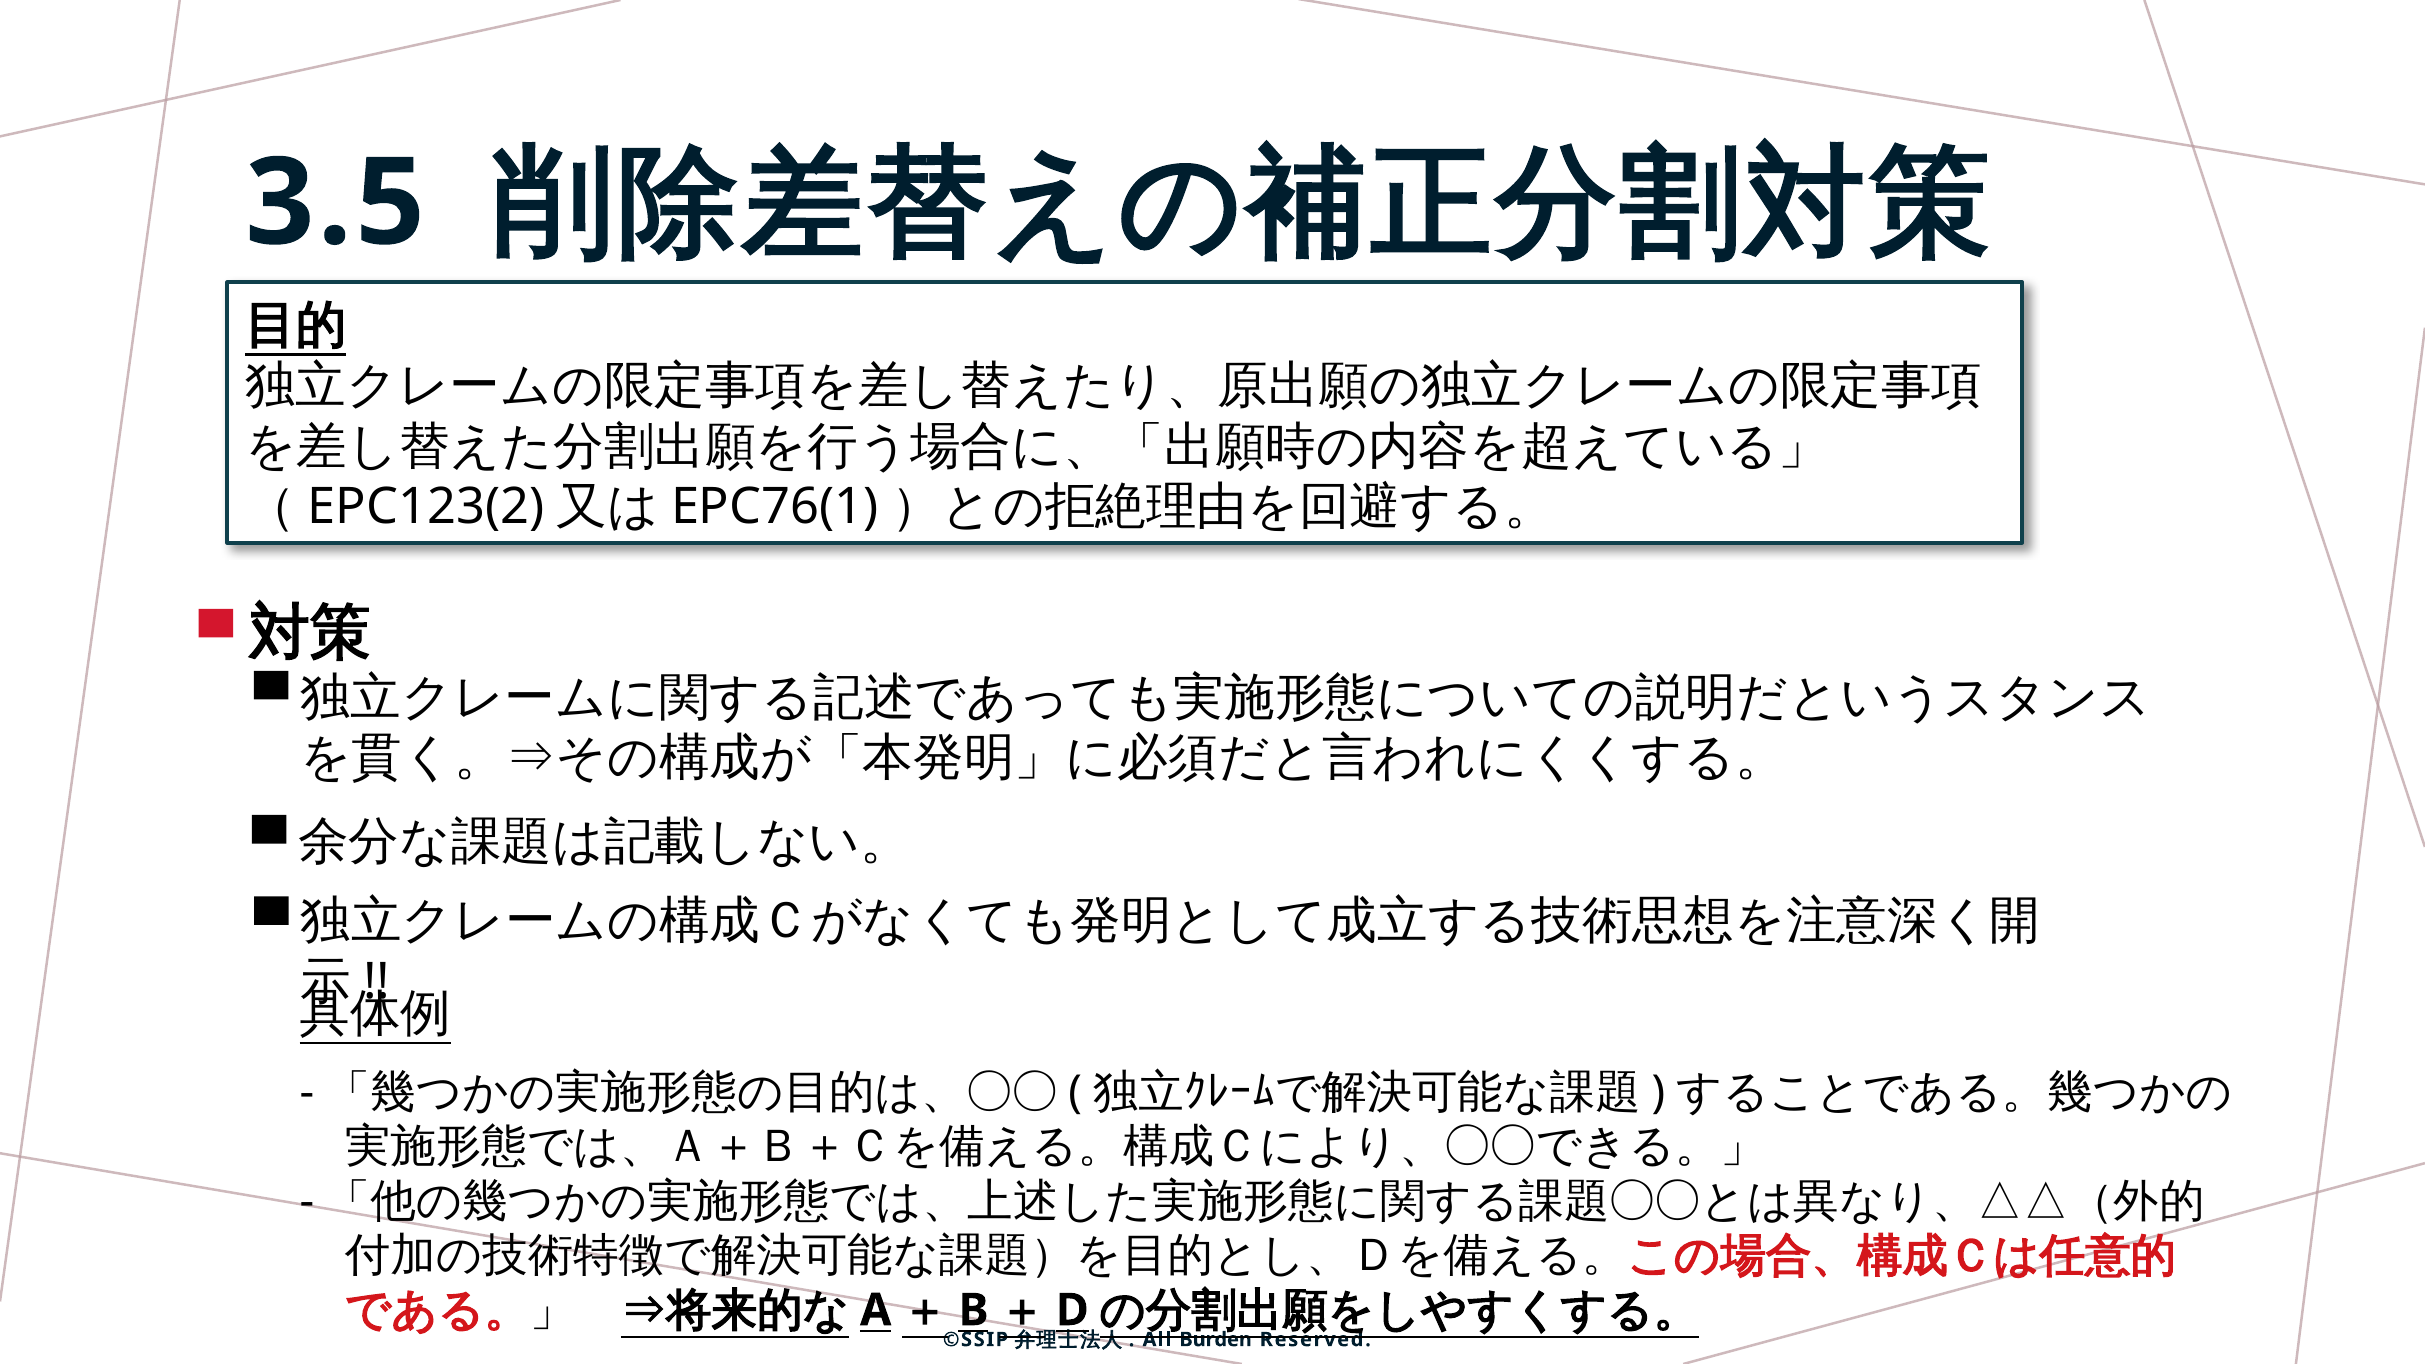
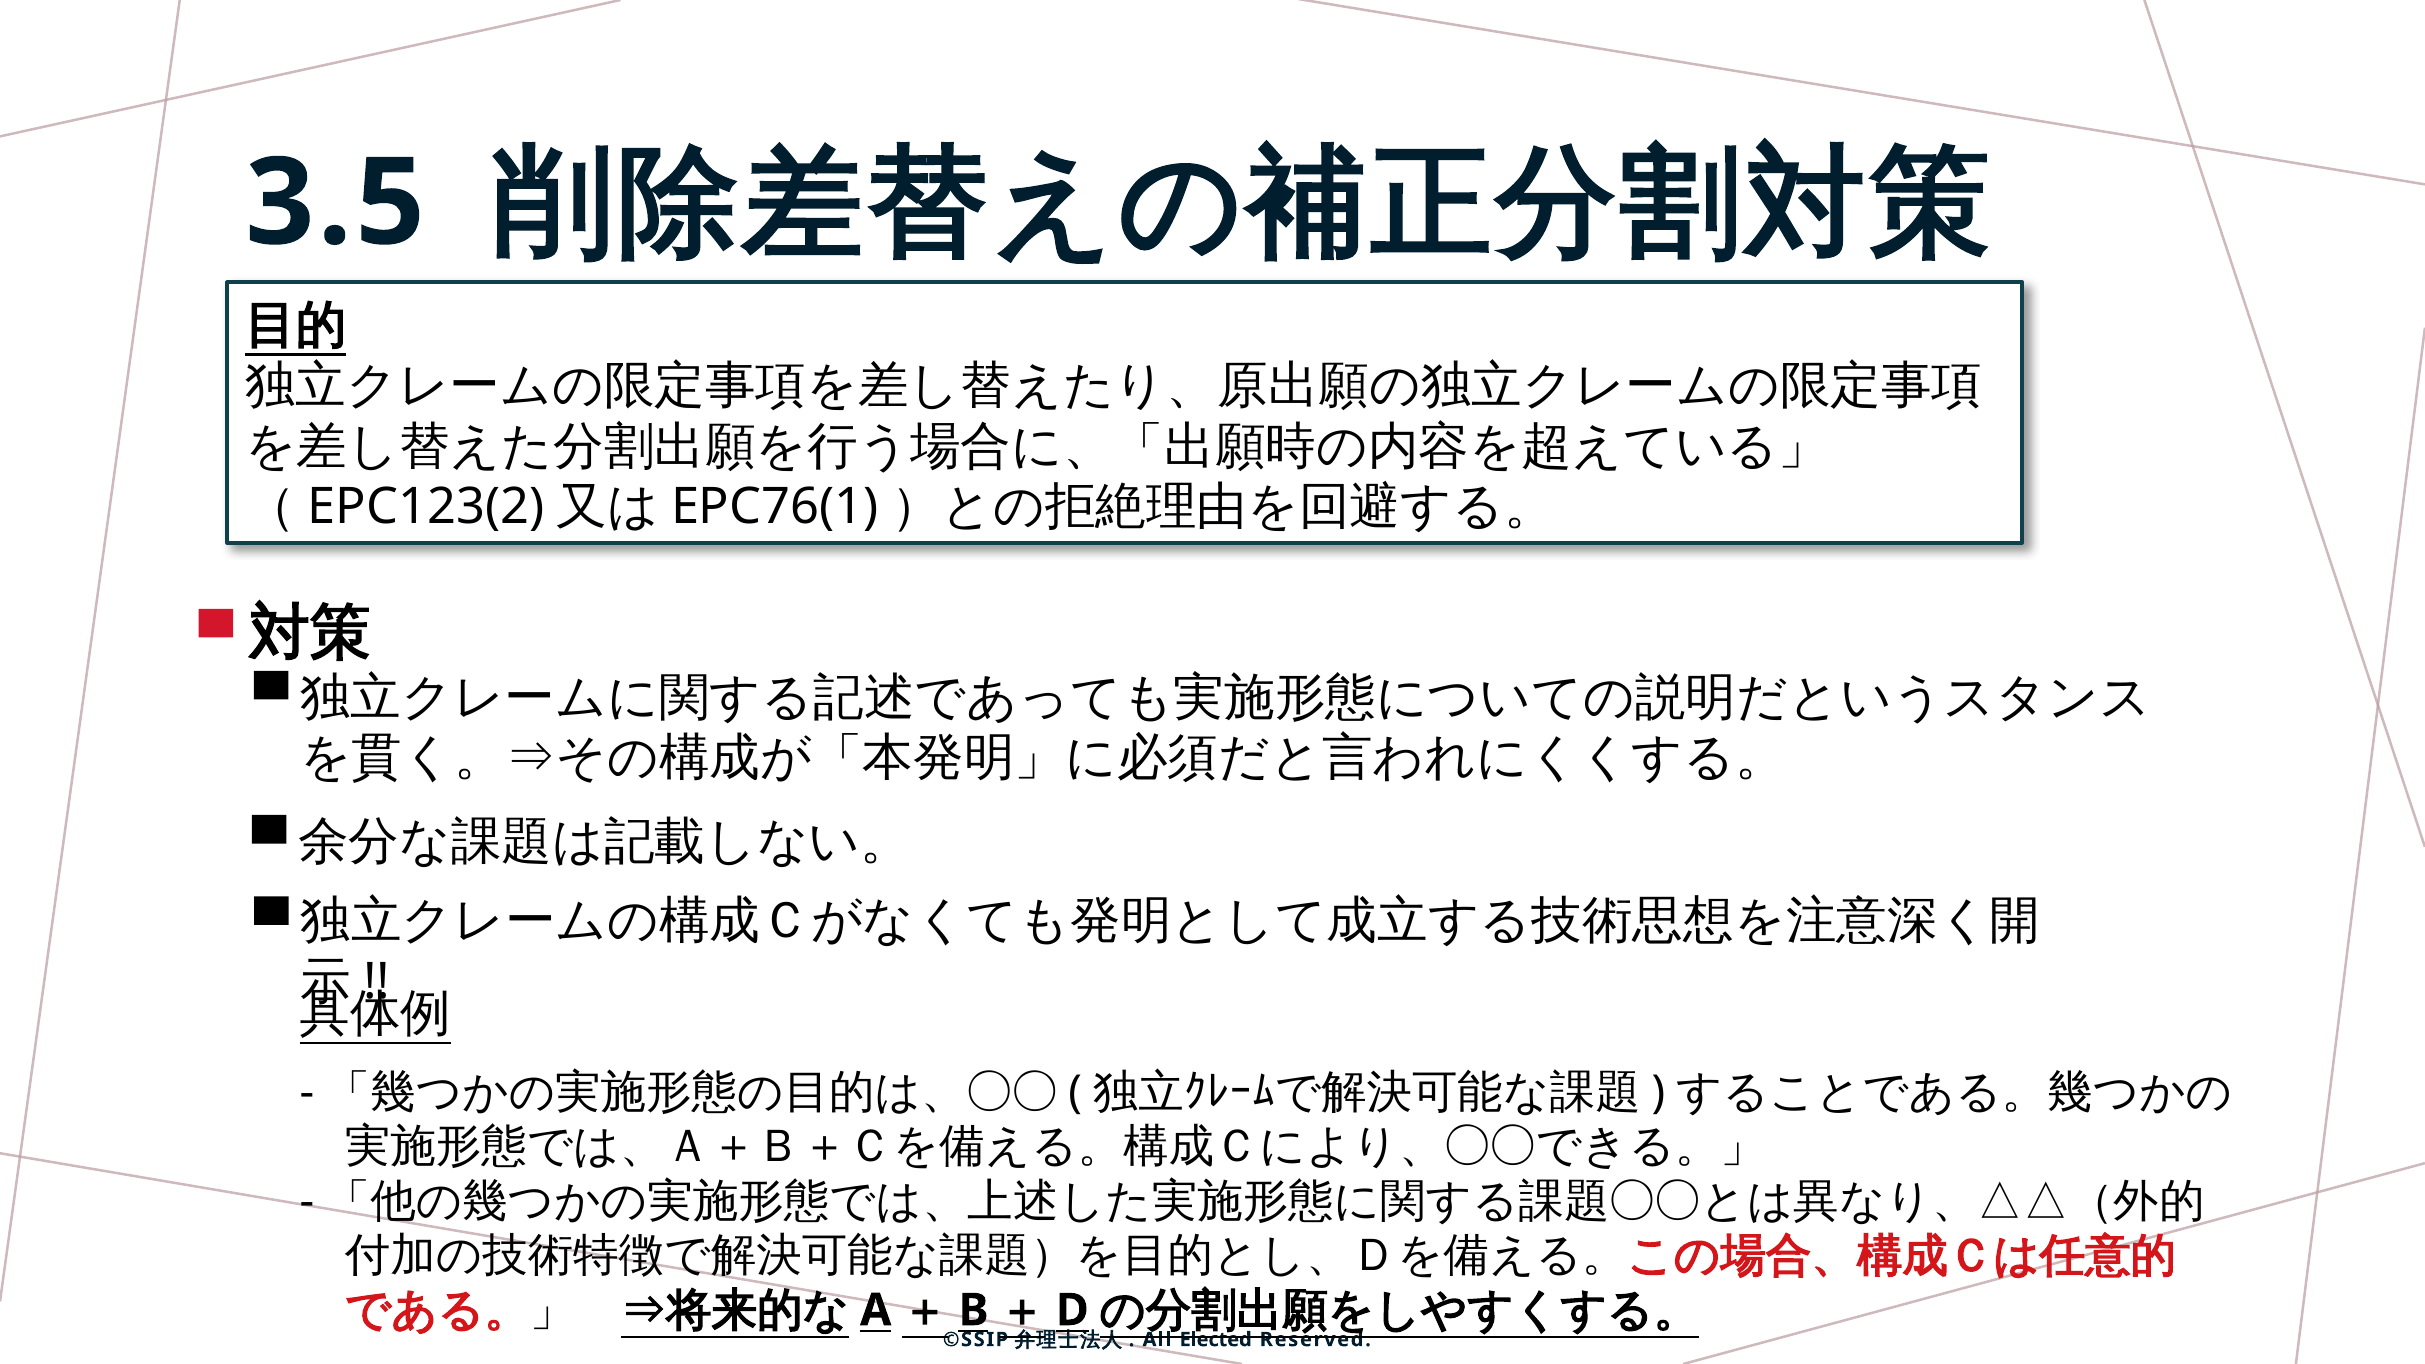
Burden: Burden -> Elected (1216, 1340)
